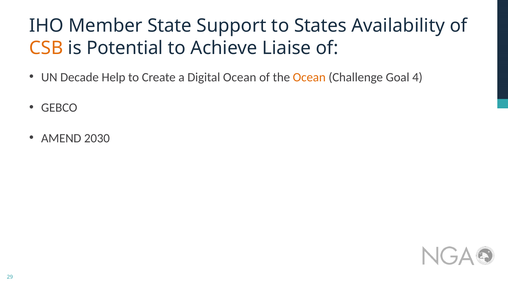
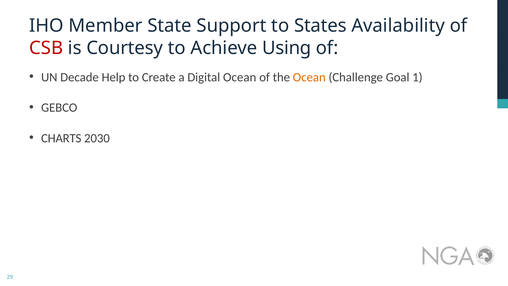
CSB colour: orange -> red (46, 48)
Potential: Potential -> Courtesy (125, 48)
Liaise: Liaise -> Using (287, 48)
4: 4 -> 1 (417, 77)
AMEND: AMEND -> CHARTS (61, 138)
